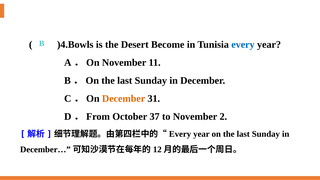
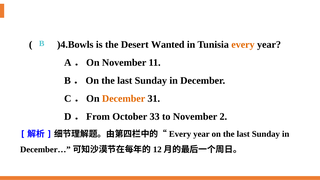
Become: Become -> Wanted (168, 45)
every colour: blue -> orange (243, 45)
37: 37 -> 33 (155, 117)
